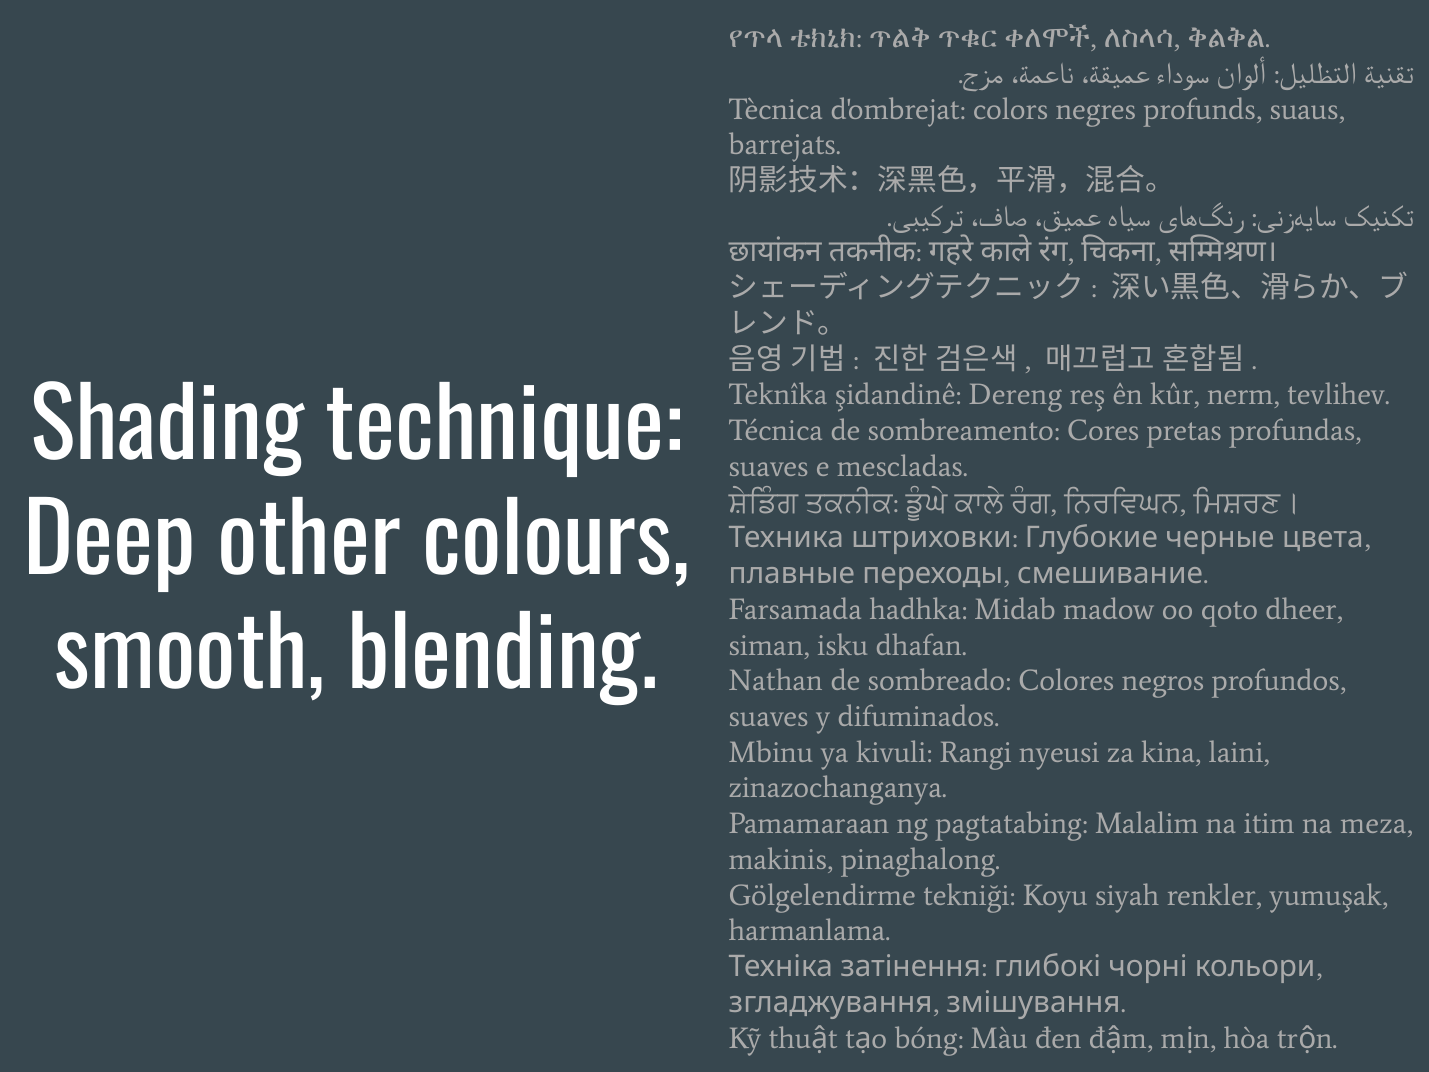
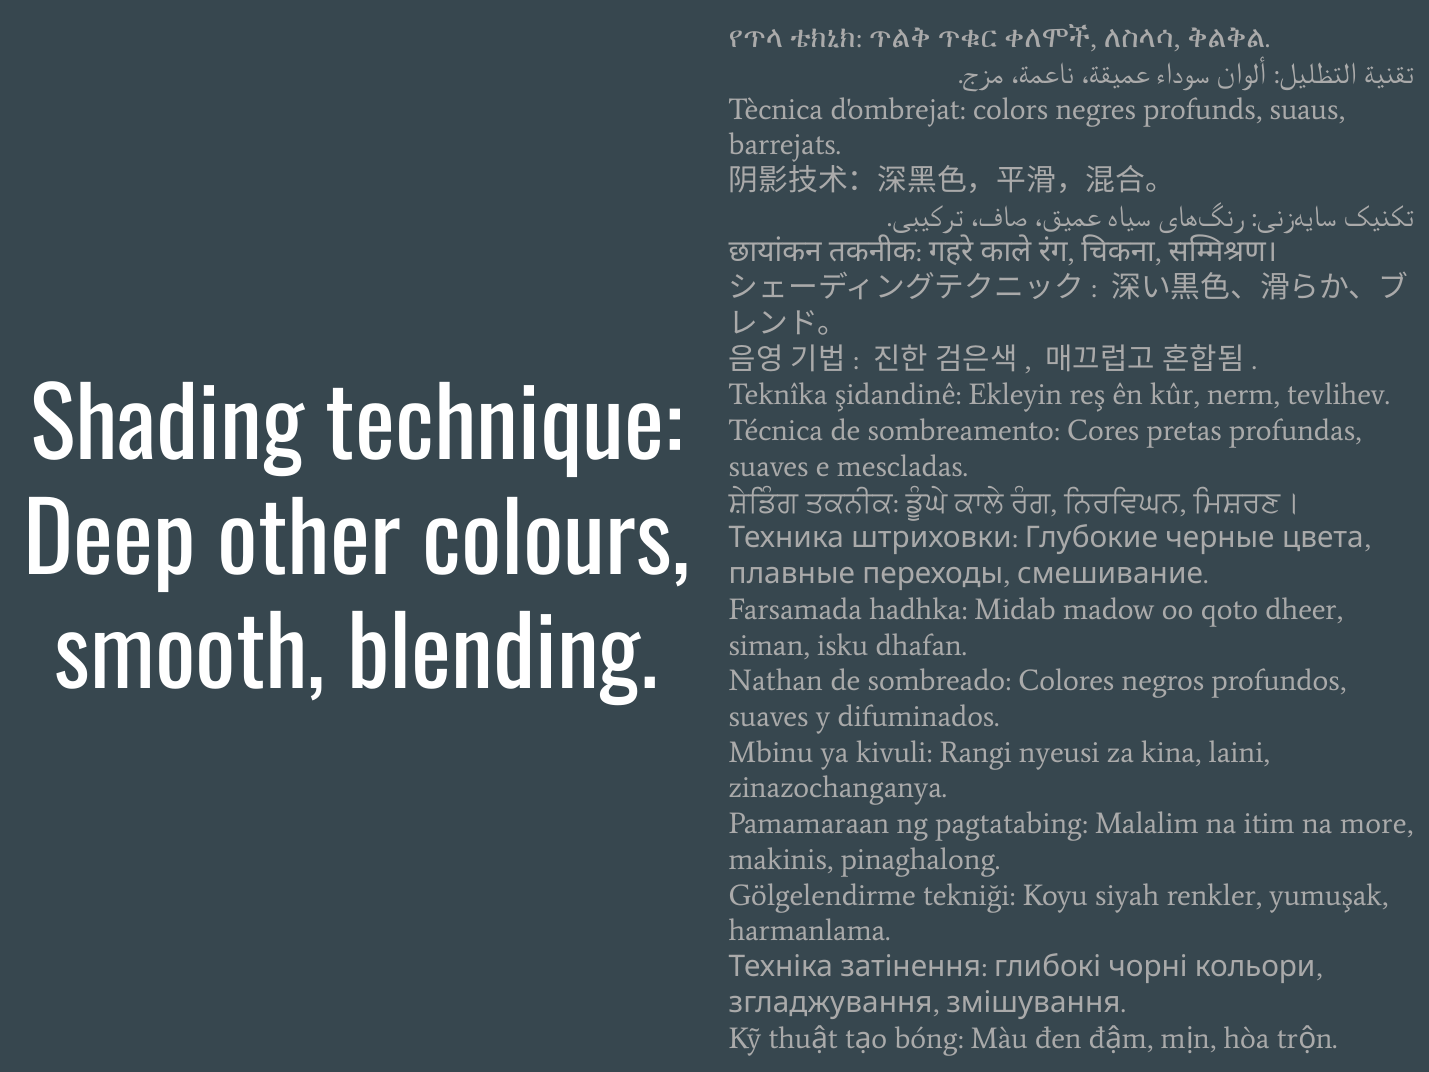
Dereng: Dereng -> Ekleyin (1016, 395)
meza: meza -> more (1377, 824)
